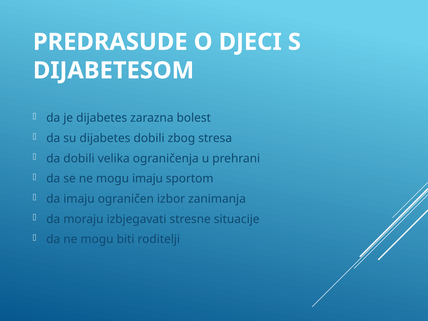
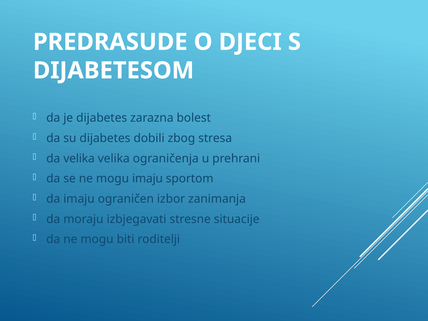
da dobili: dobili -> velika (79, 159)
